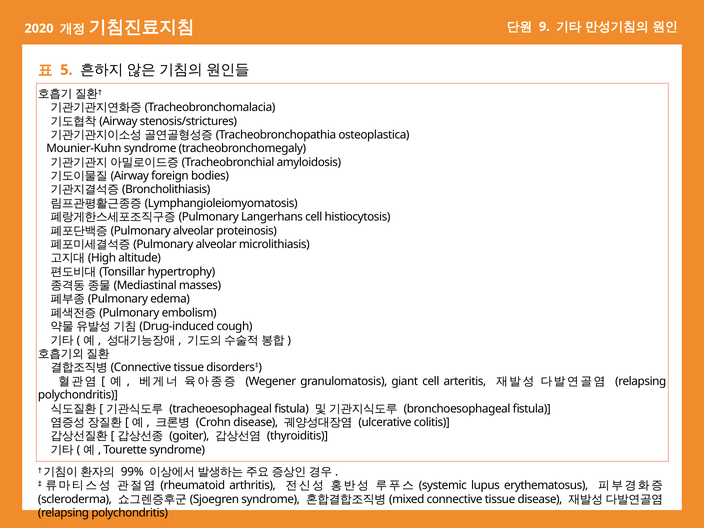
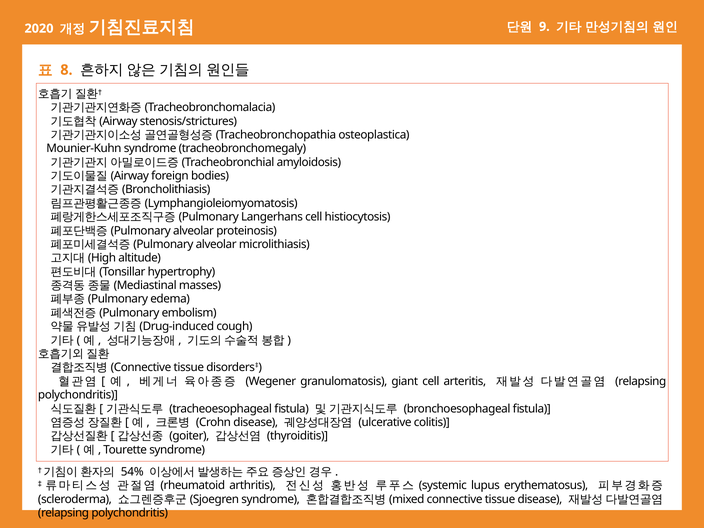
5: 5 -> 8 (66, 70)
99%: 99% -> 54% (132, 472)
